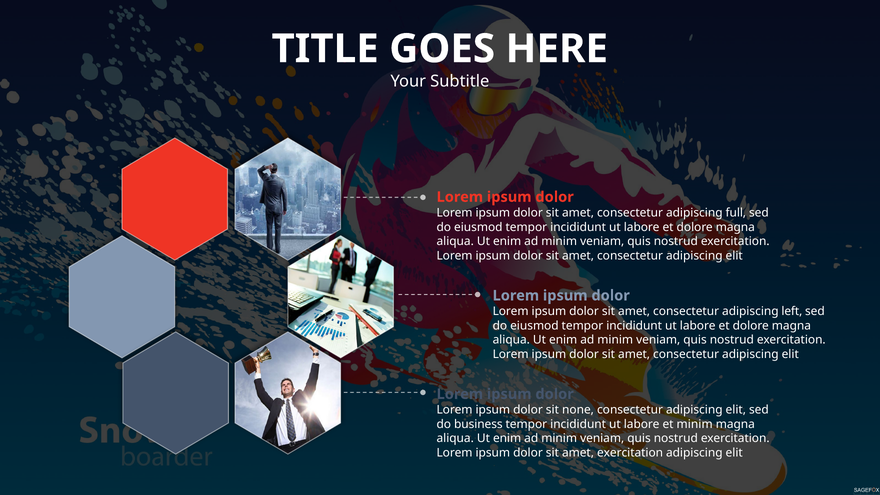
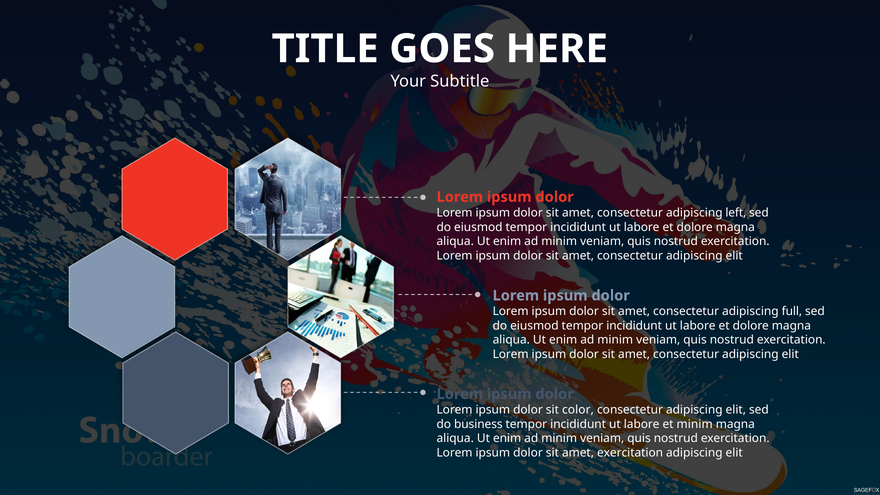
full: full -> left (736, 213)
left: left -> full (792, 311)
none: none -> color (578, 410)
